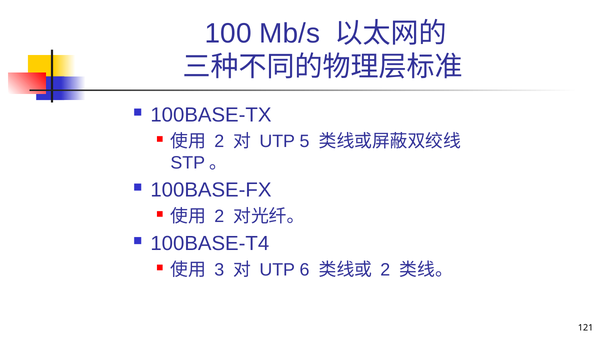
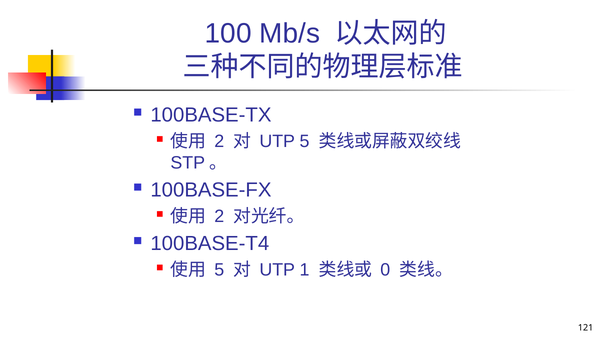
3: 3 -> 5 (219, 270)
6: 6 -> 1 (305, 270)
2: 2 -> 0 (385, 270)
